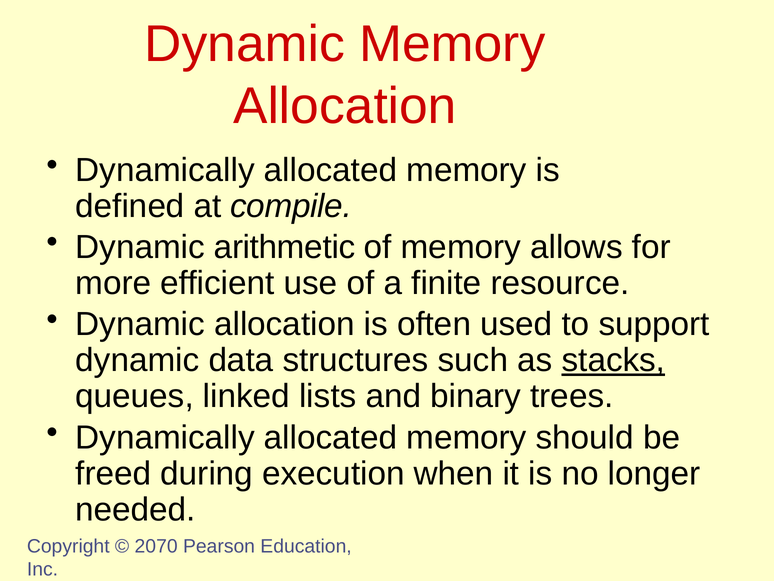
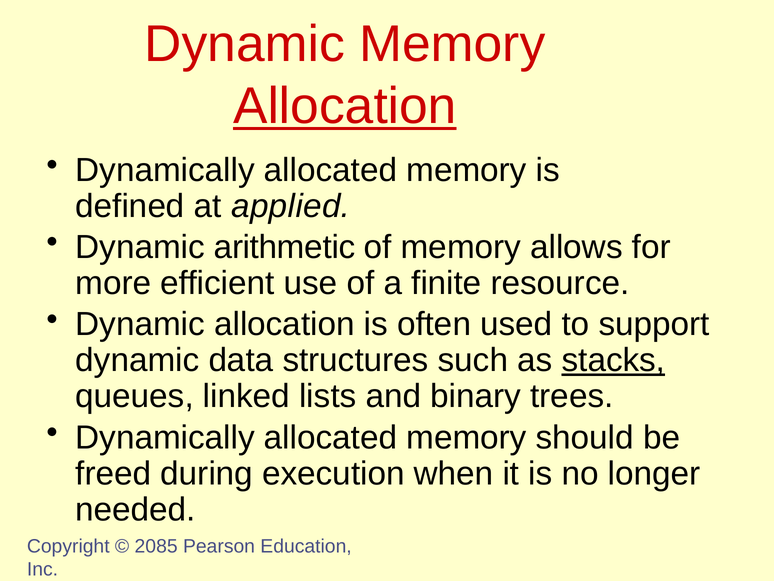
Allocation underline: none -> present (345, 106)
compile: compile -> applied (291, 206)
2070: 2070 -> 2085 (156, 546)
